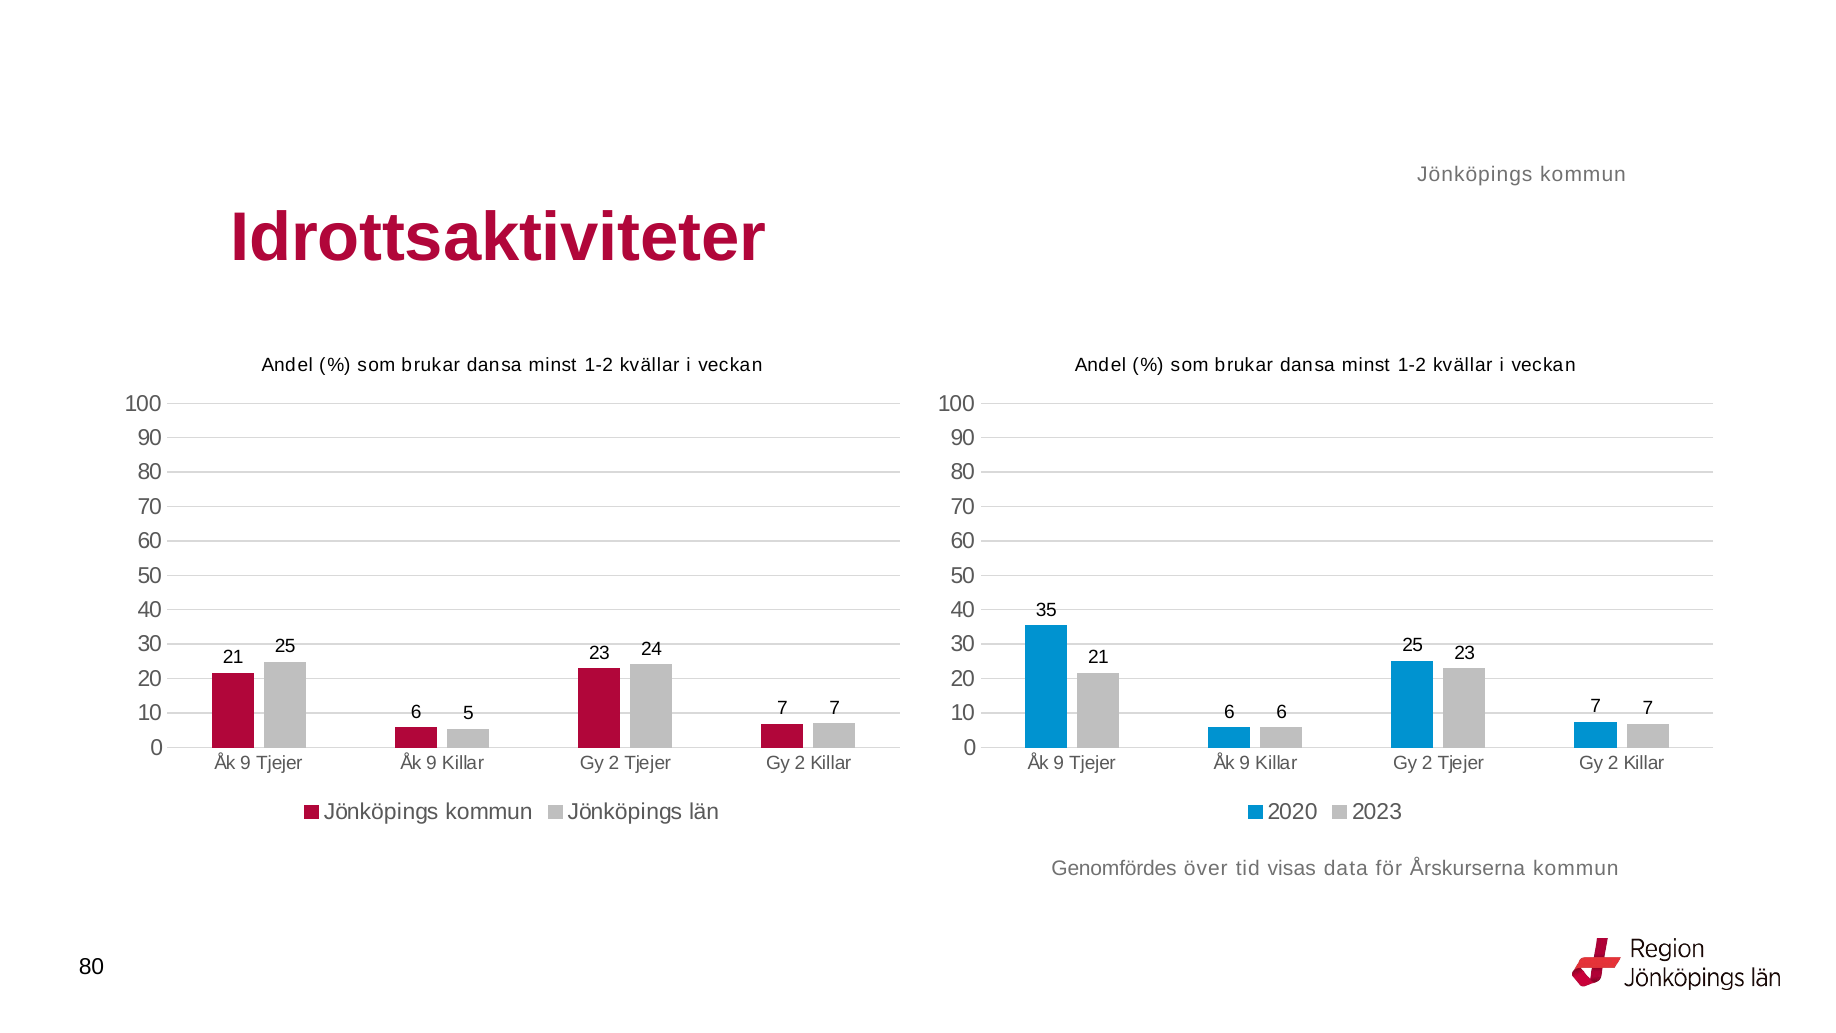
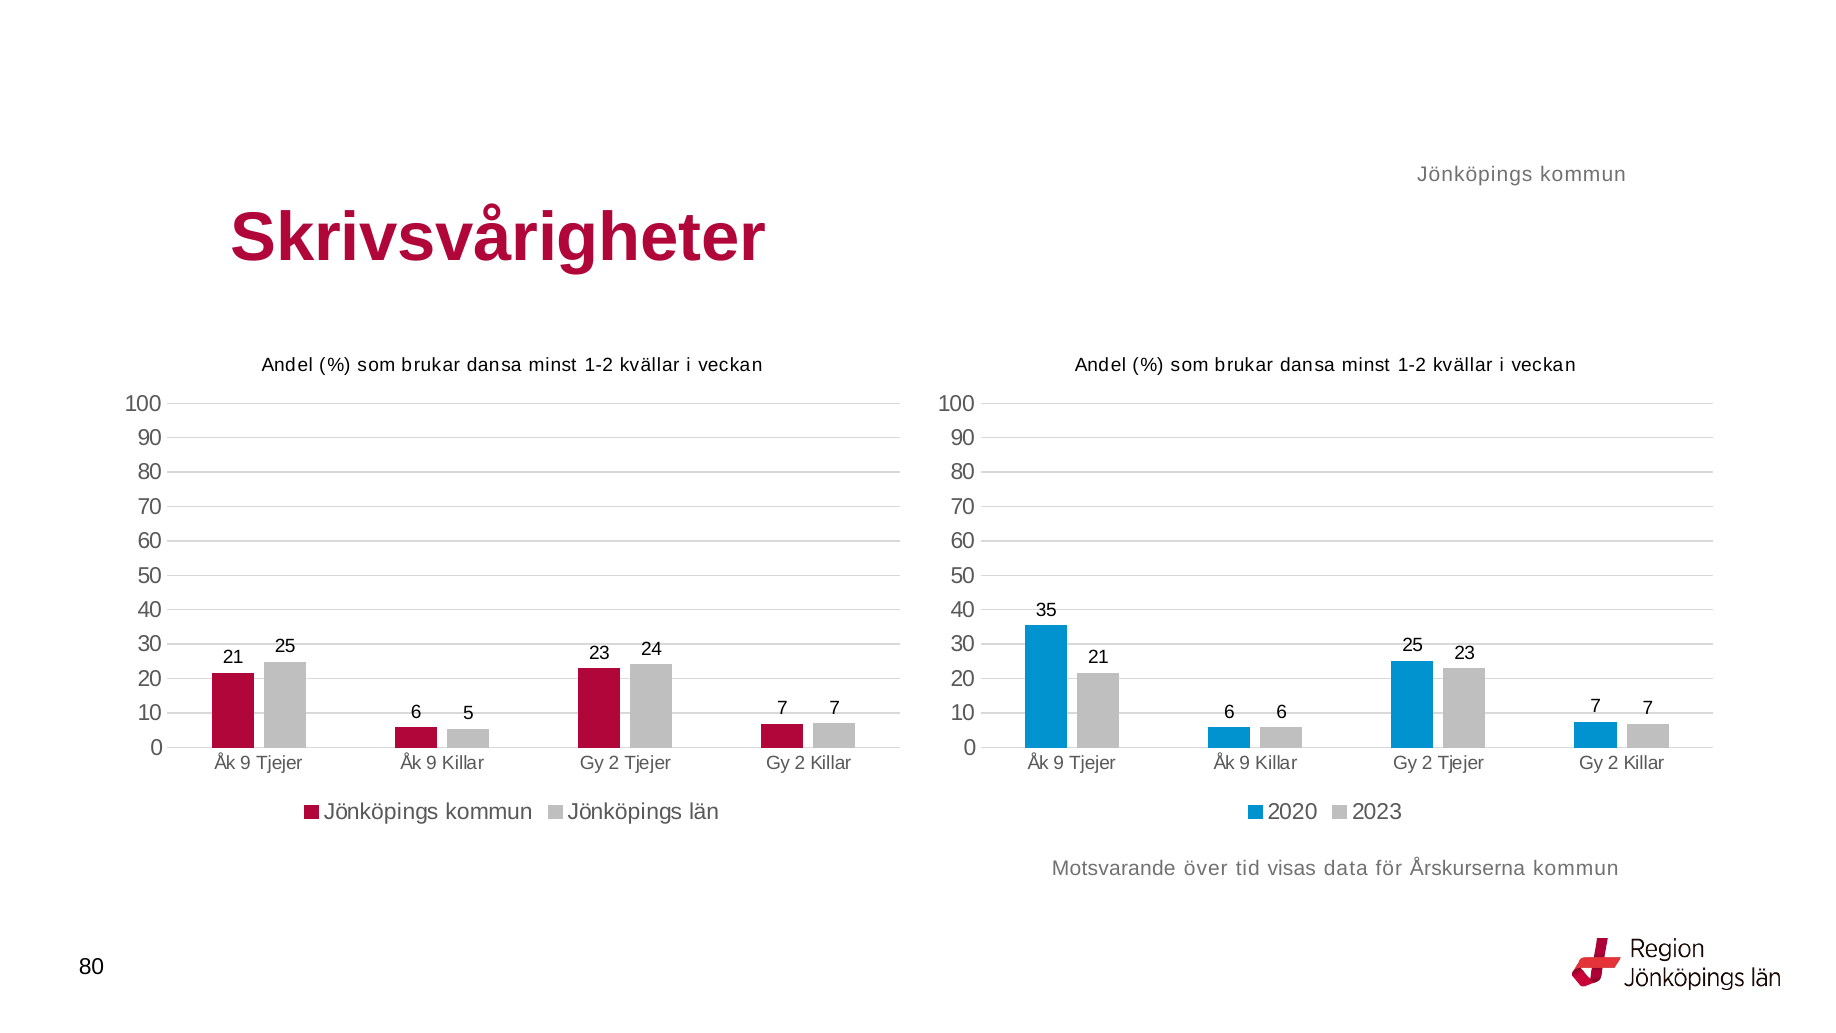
Idrottsaktiviteter: Idrottsaktiviteter -> Skrivsvårigheter (498, 238)
Genomfördes: Genomfördes -> Motsvarande (1114, 868)
